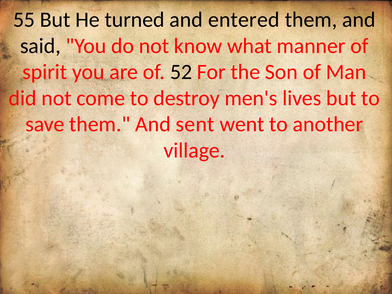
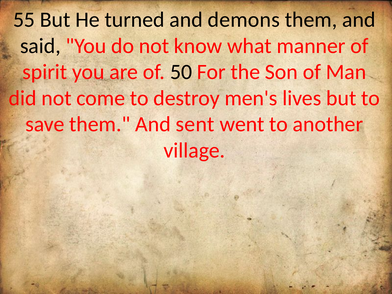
entered: entered -> demons (244, 20)
52: 52 -> 50 (181, 72)
